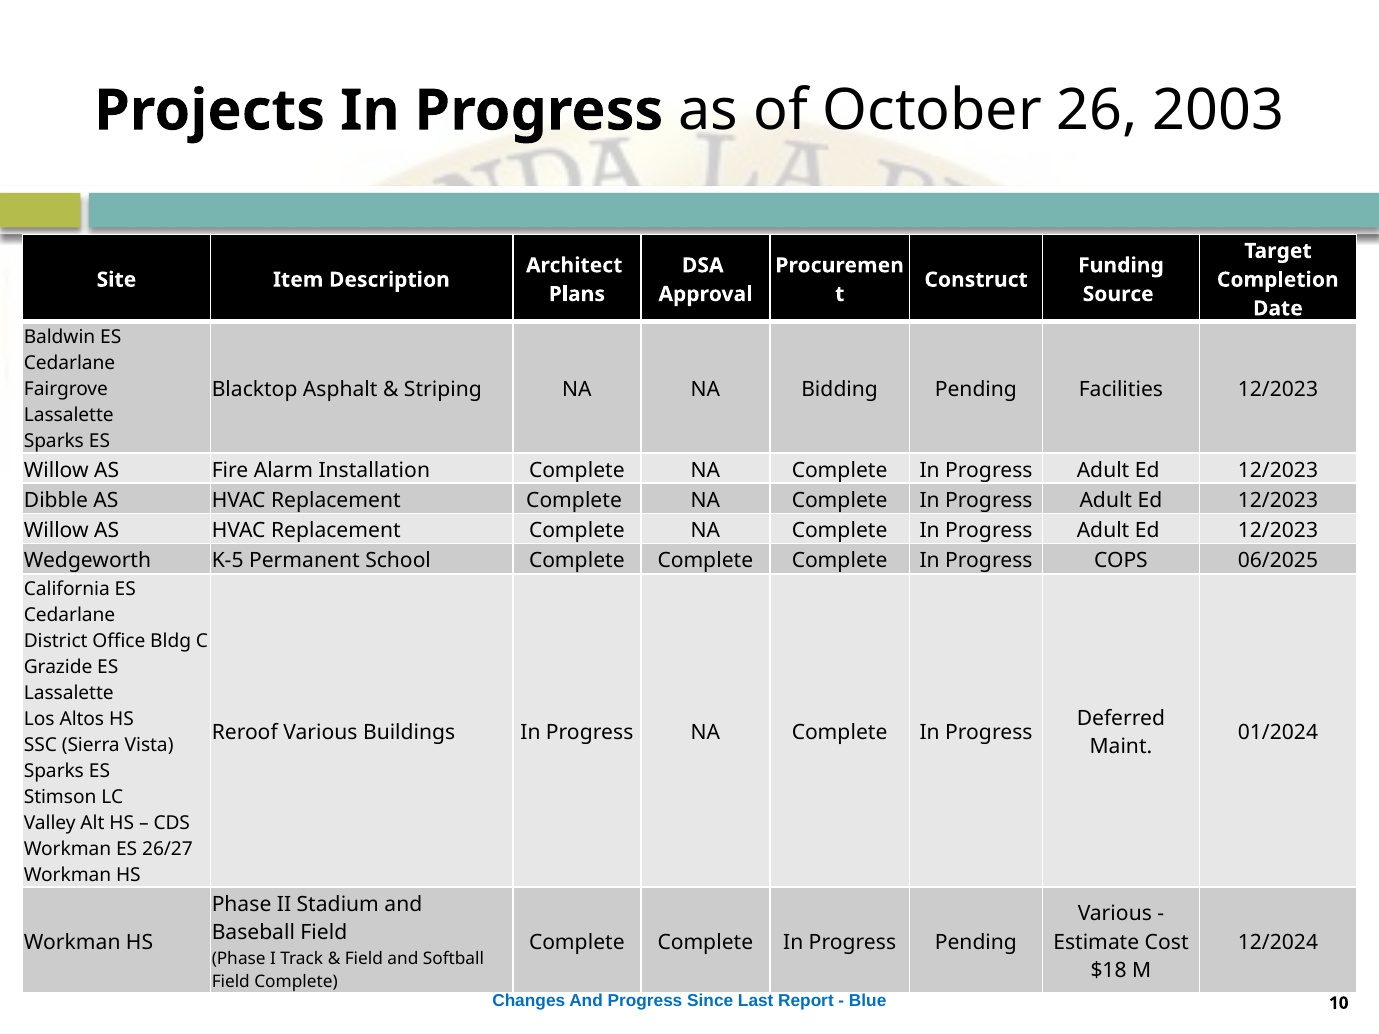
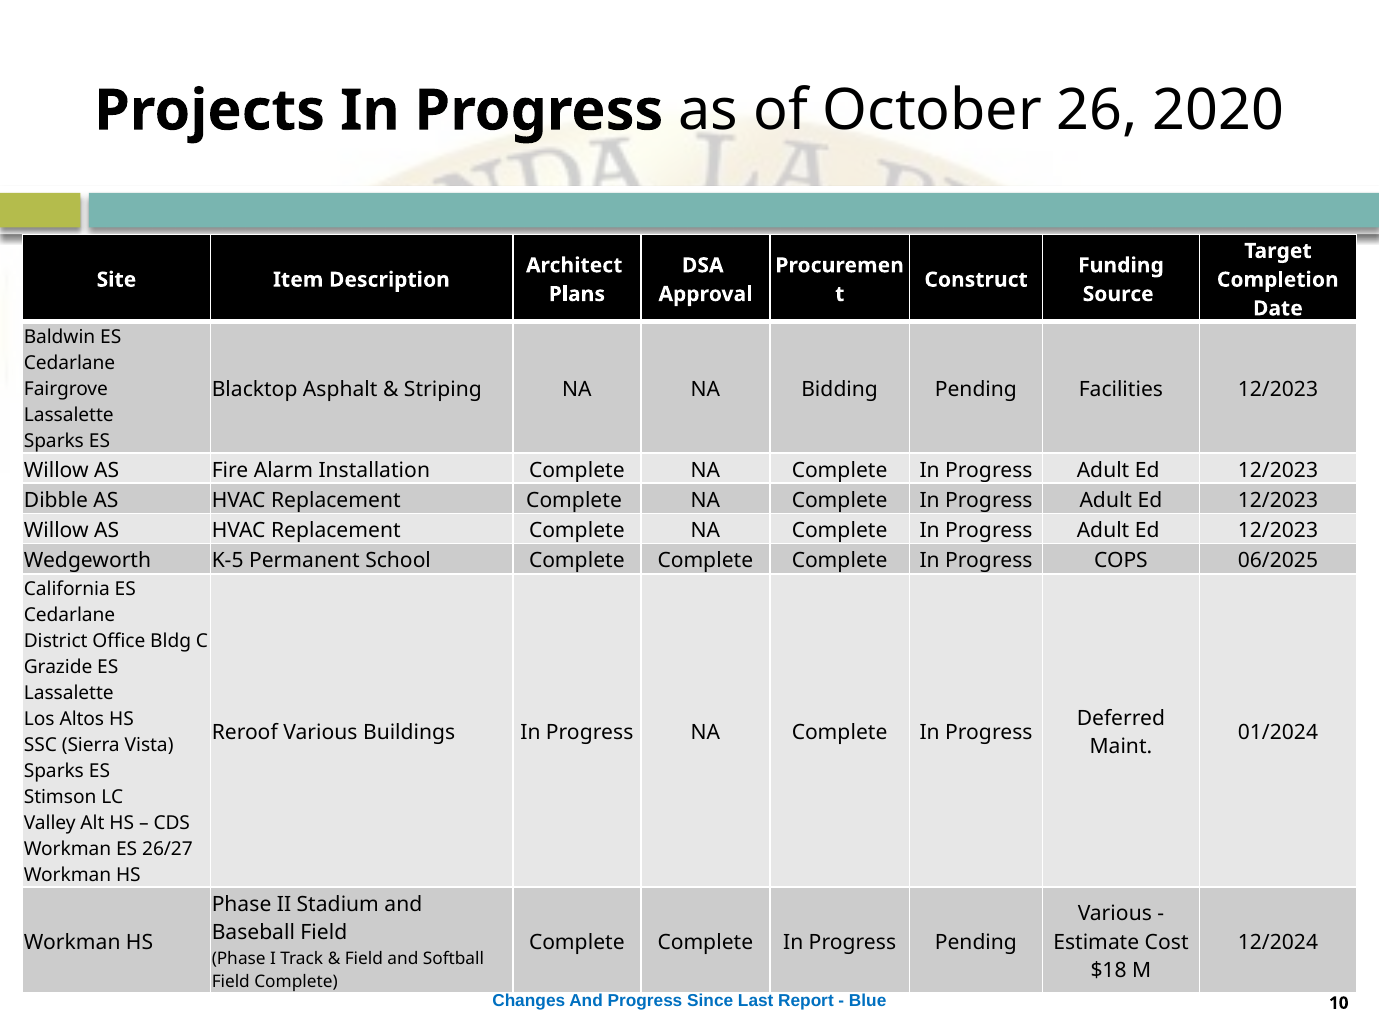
2003: 2003 -> 2020 (1219, 111)
